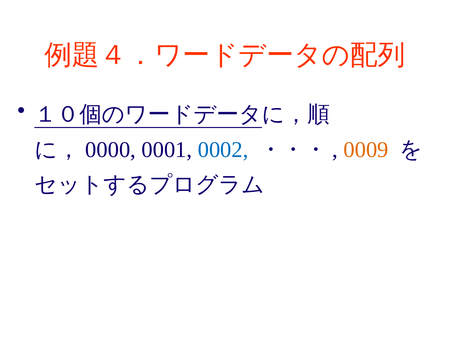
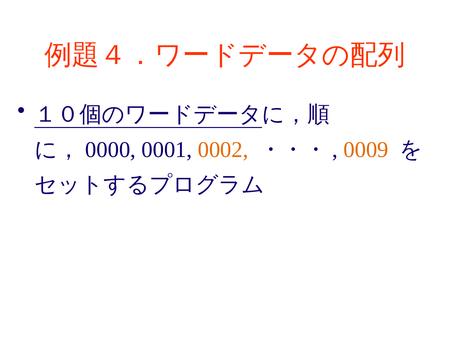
0002 colour: blue -> orange (223, 149)
